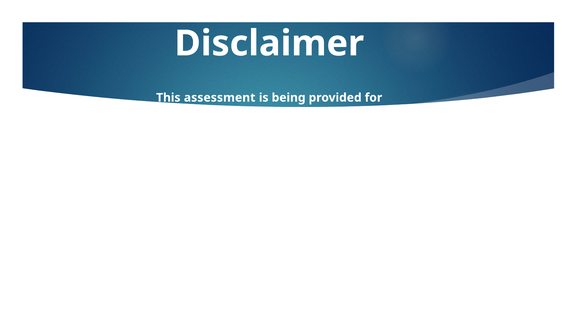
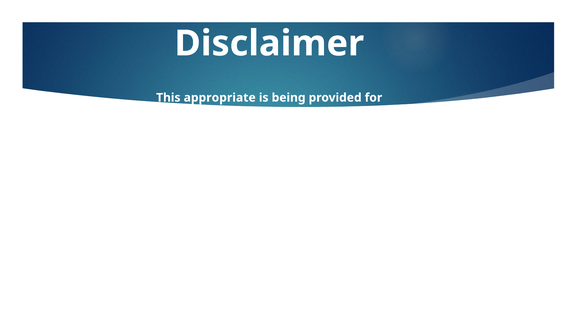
This assessment: assessment -> appropriate (220, 98)
